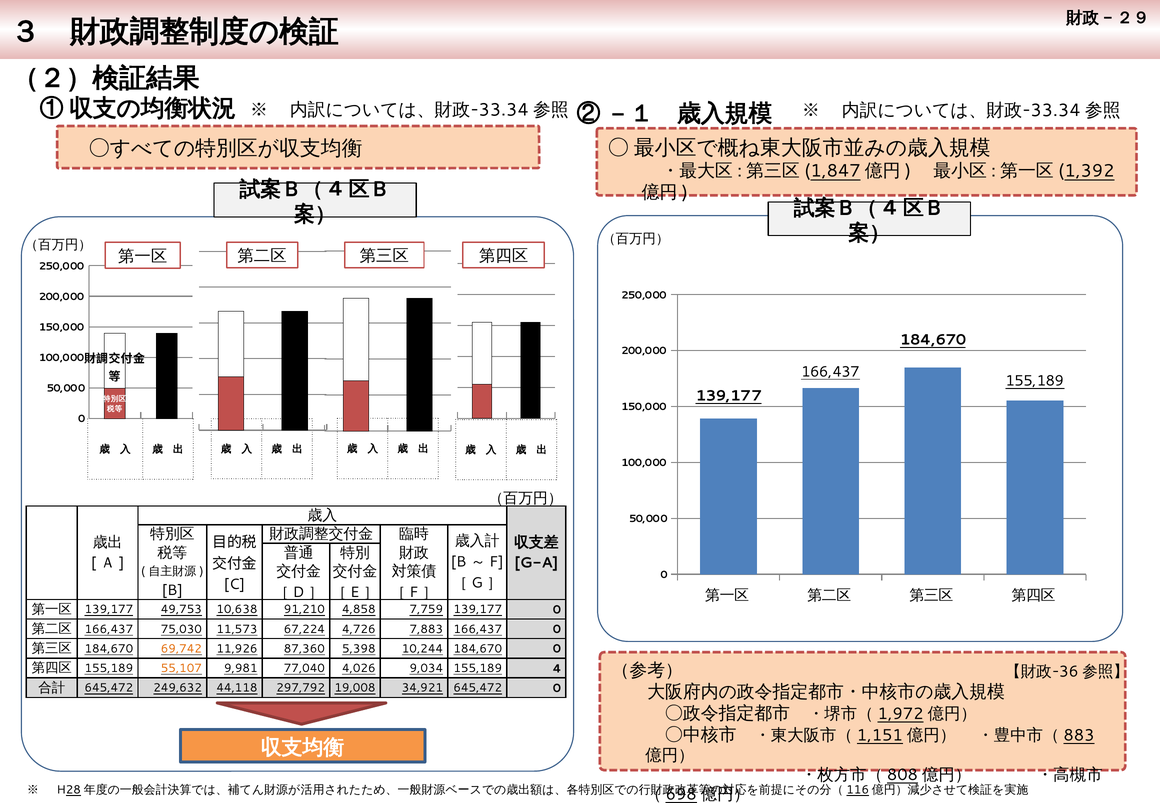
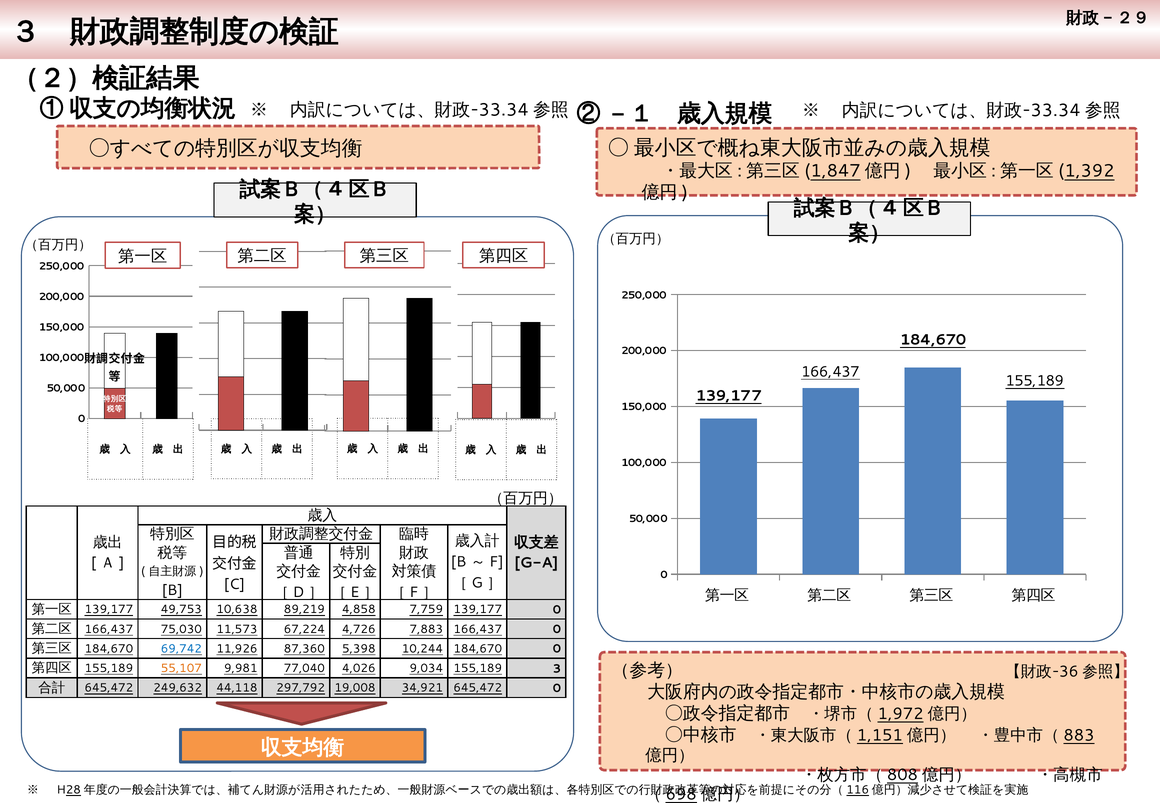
91,210: 91,210 -> 89,219 (304, 610)
69,742 colour: orange -> blue (181, 649)
4: 4 -> 3 (557, 669)
